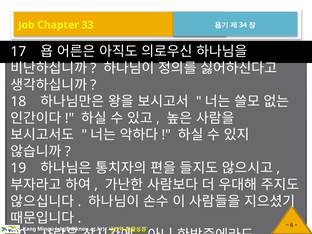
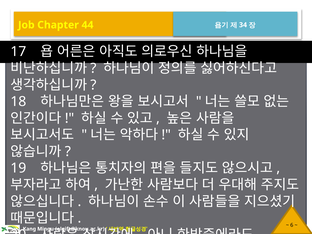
33: 33 -> 44 (87, 25)
